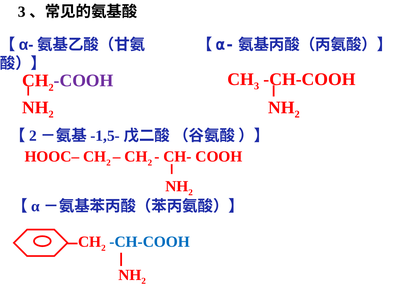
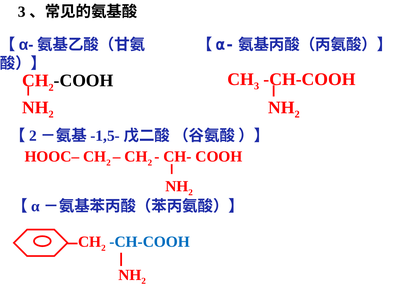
COOH colour: purple -> black (84, 80)
